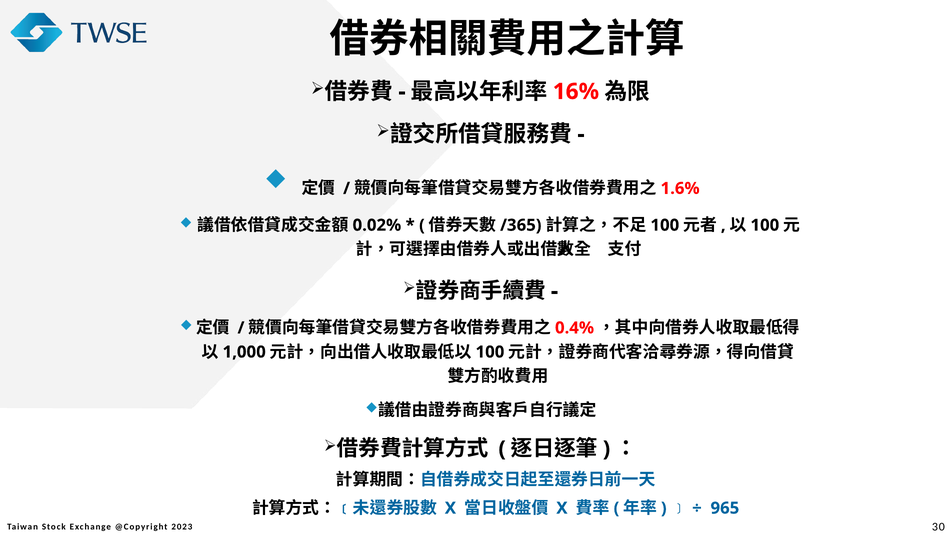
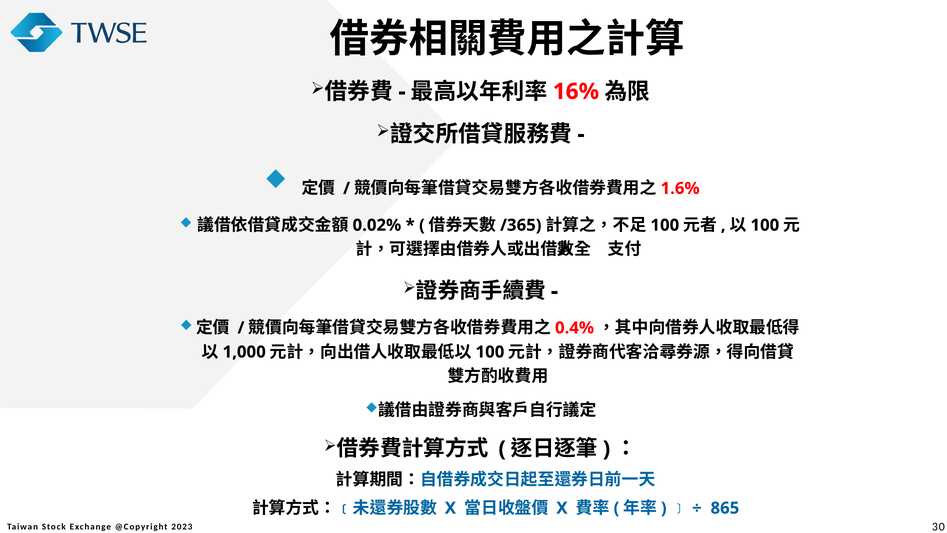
965: 965 -> 865 (725, 508)
